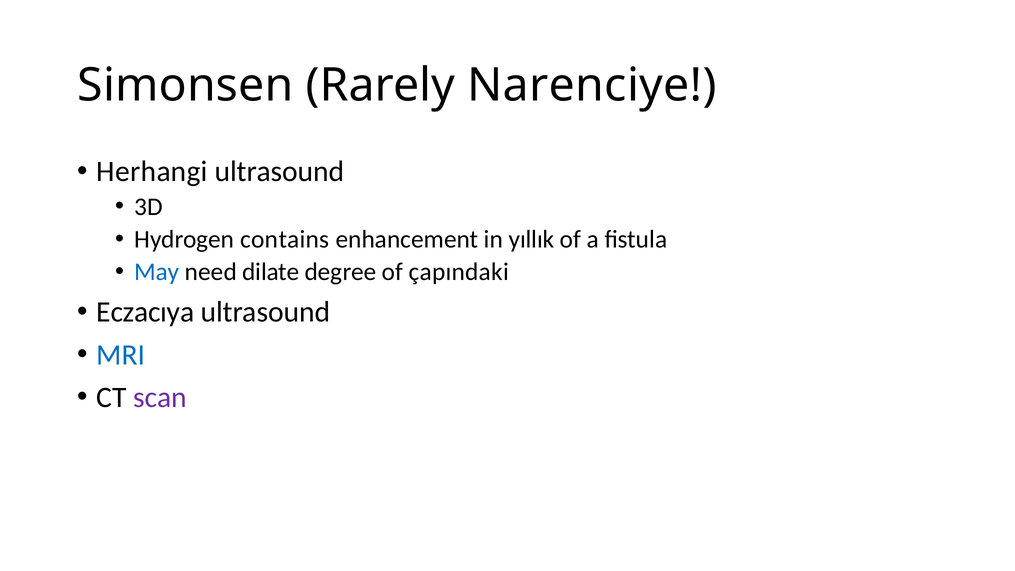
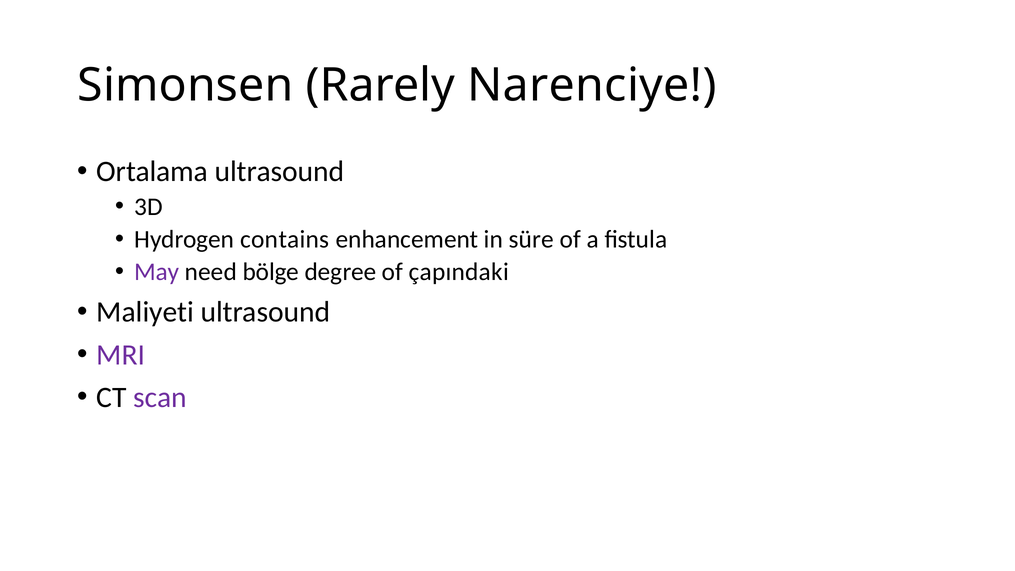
Herhangi: Herhangi -> Ortalama (152, 172)
yıllık: yıllık -> süre (531, 239)
May colour: blue -> purple (157, 272)
dilate: dilate -> bölge (271, 272)
Eczacıya: Eczacıya -> Maliyeti (145, 312)
MRI colour: blue -> purple (121, 355)
